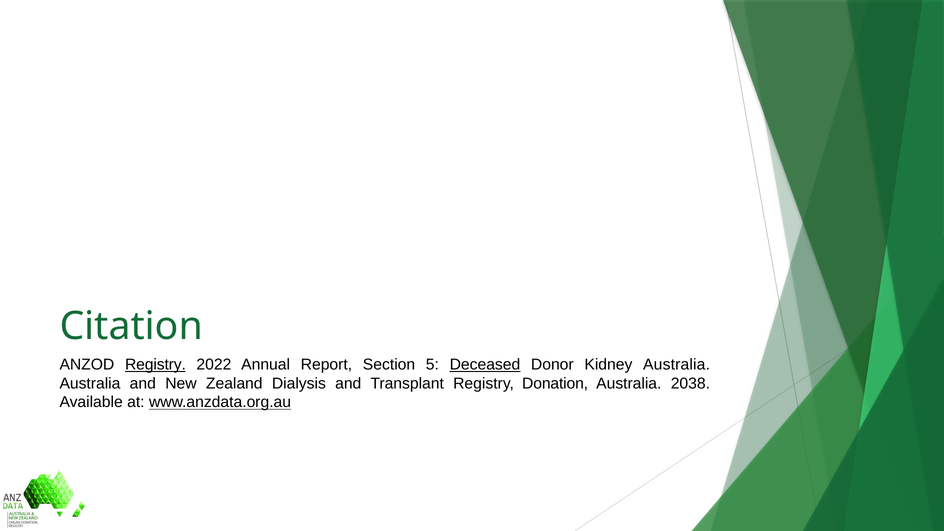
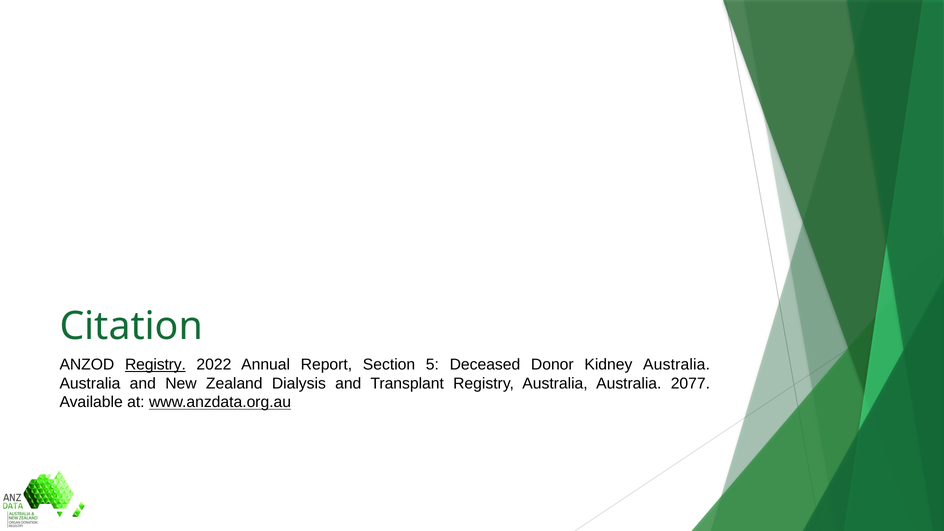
Deceased underline: present -> none (485, 365)
Registry Donation: Donation -> Australia (555, 383)
2038: 2038 -> 2077 (690, 383)
